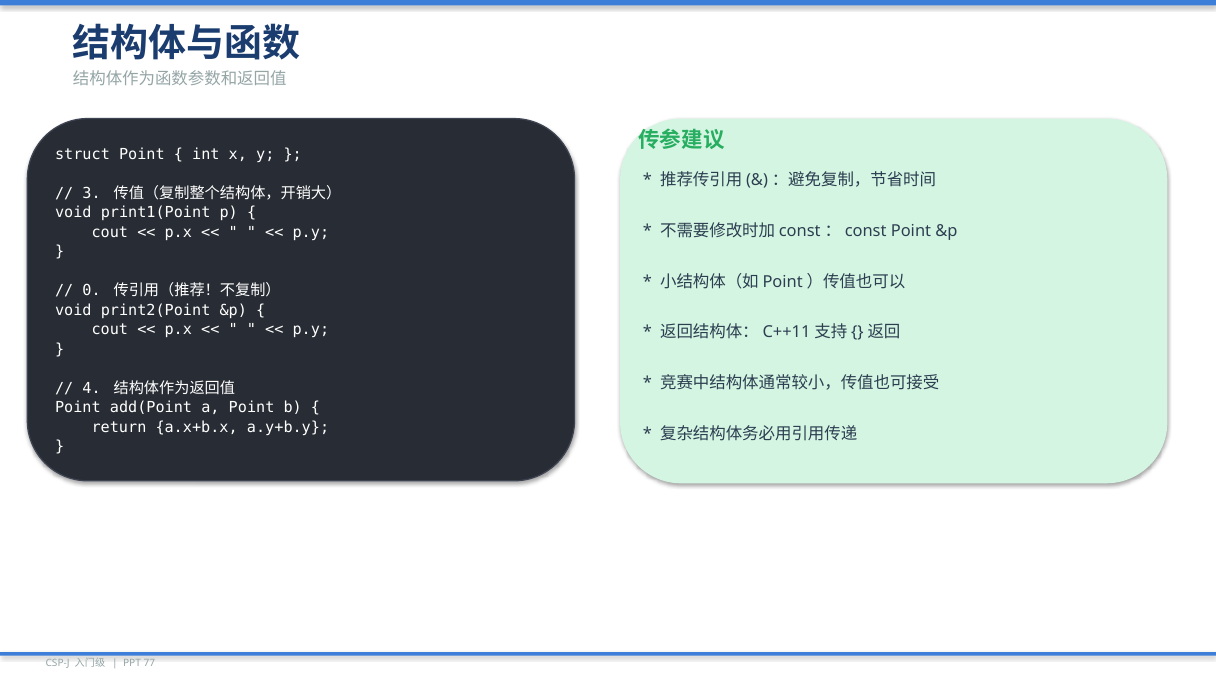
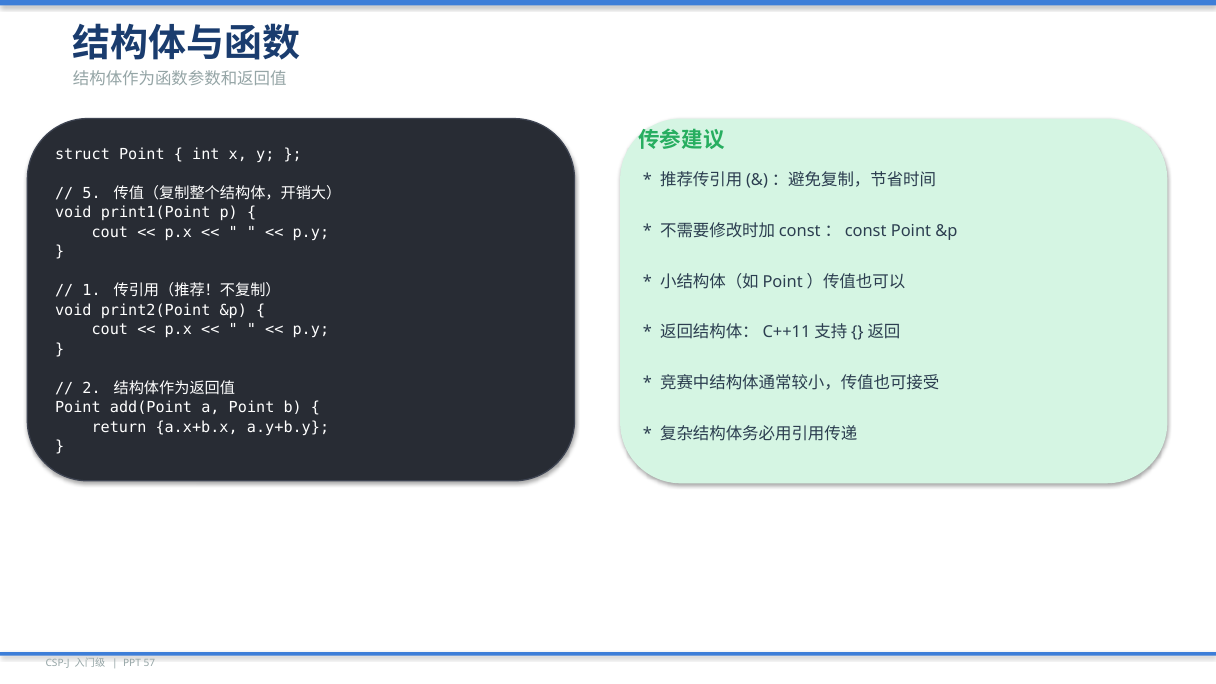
3: 3 -> 5 (92, 193)
0: 0 -> 1 (92, 291)
4: 4 -> 2 (92, 388)
77: 77 -> 57 (149, 663)
